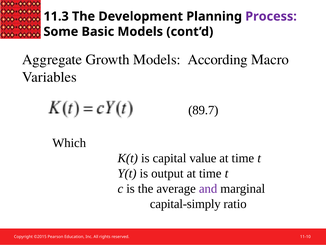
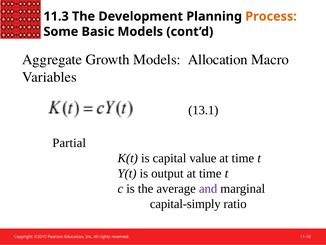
Process colour: purple -> orange (271, 16)
According: According -> Allocation (218, 60)
89.7: 89.7 -> 13.1 (203, 110)
Which: Which -> Partial (69, 143)
